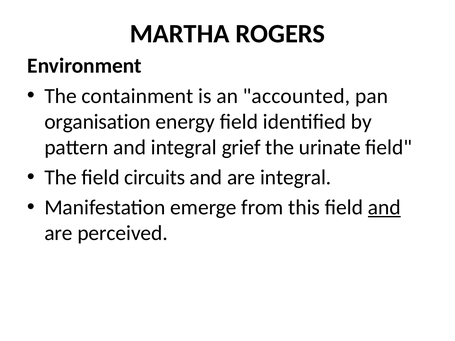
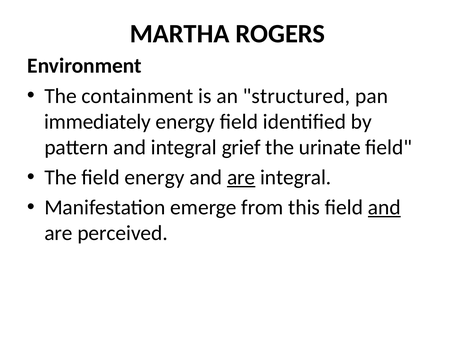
accounted: accounted -> structured (297, 96)
organisation: organisation -> immediately (98, 122)
field circuits: circuits -> energy (155, 178)
are underline: none -> present (241, 178)
